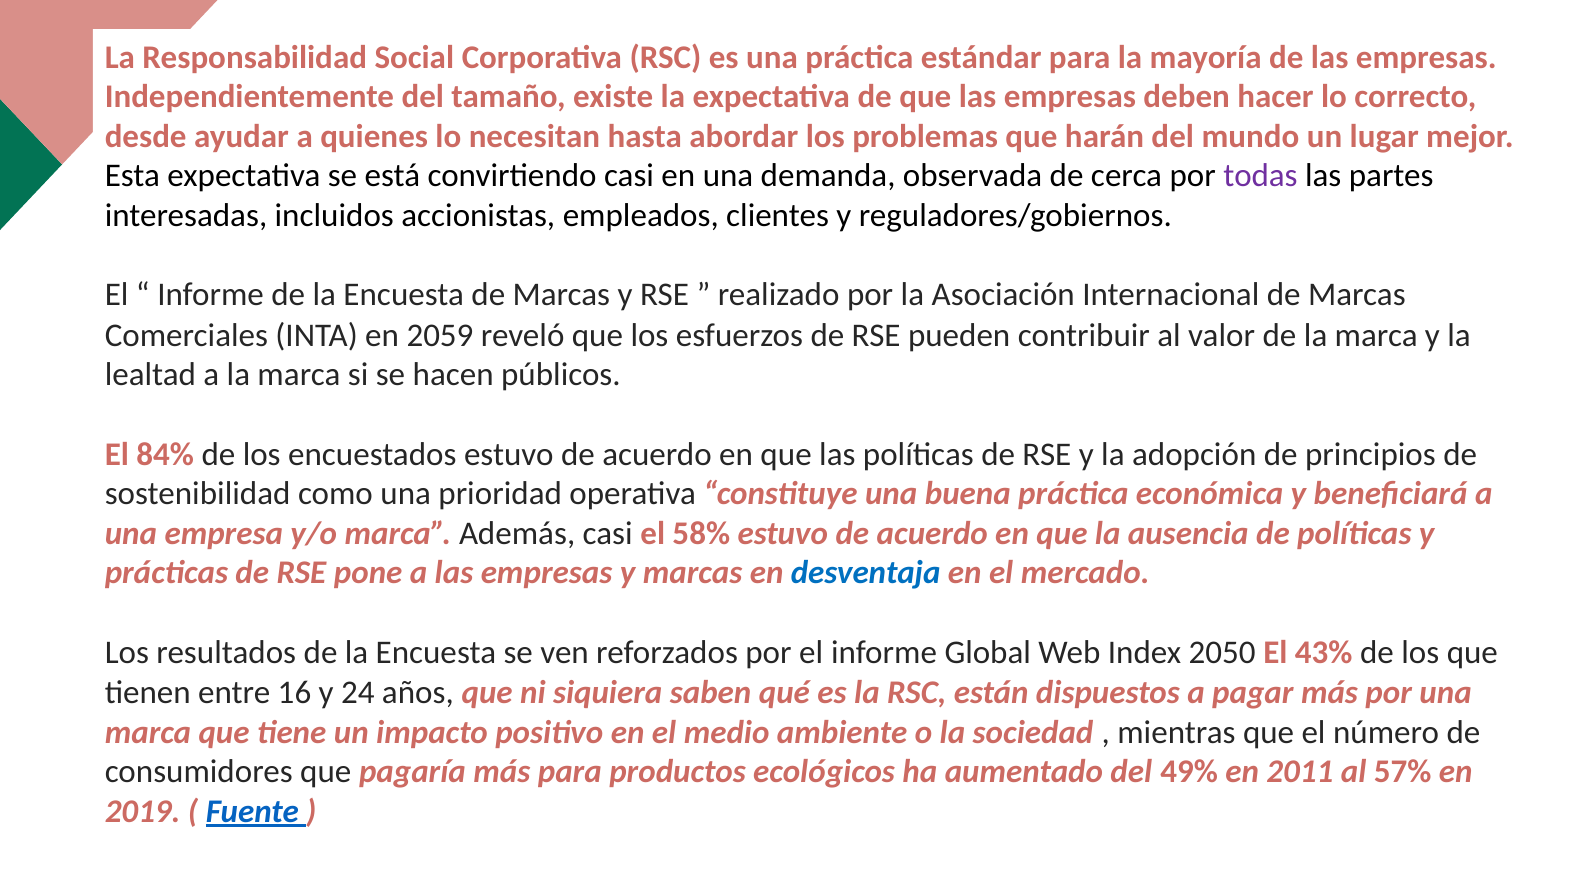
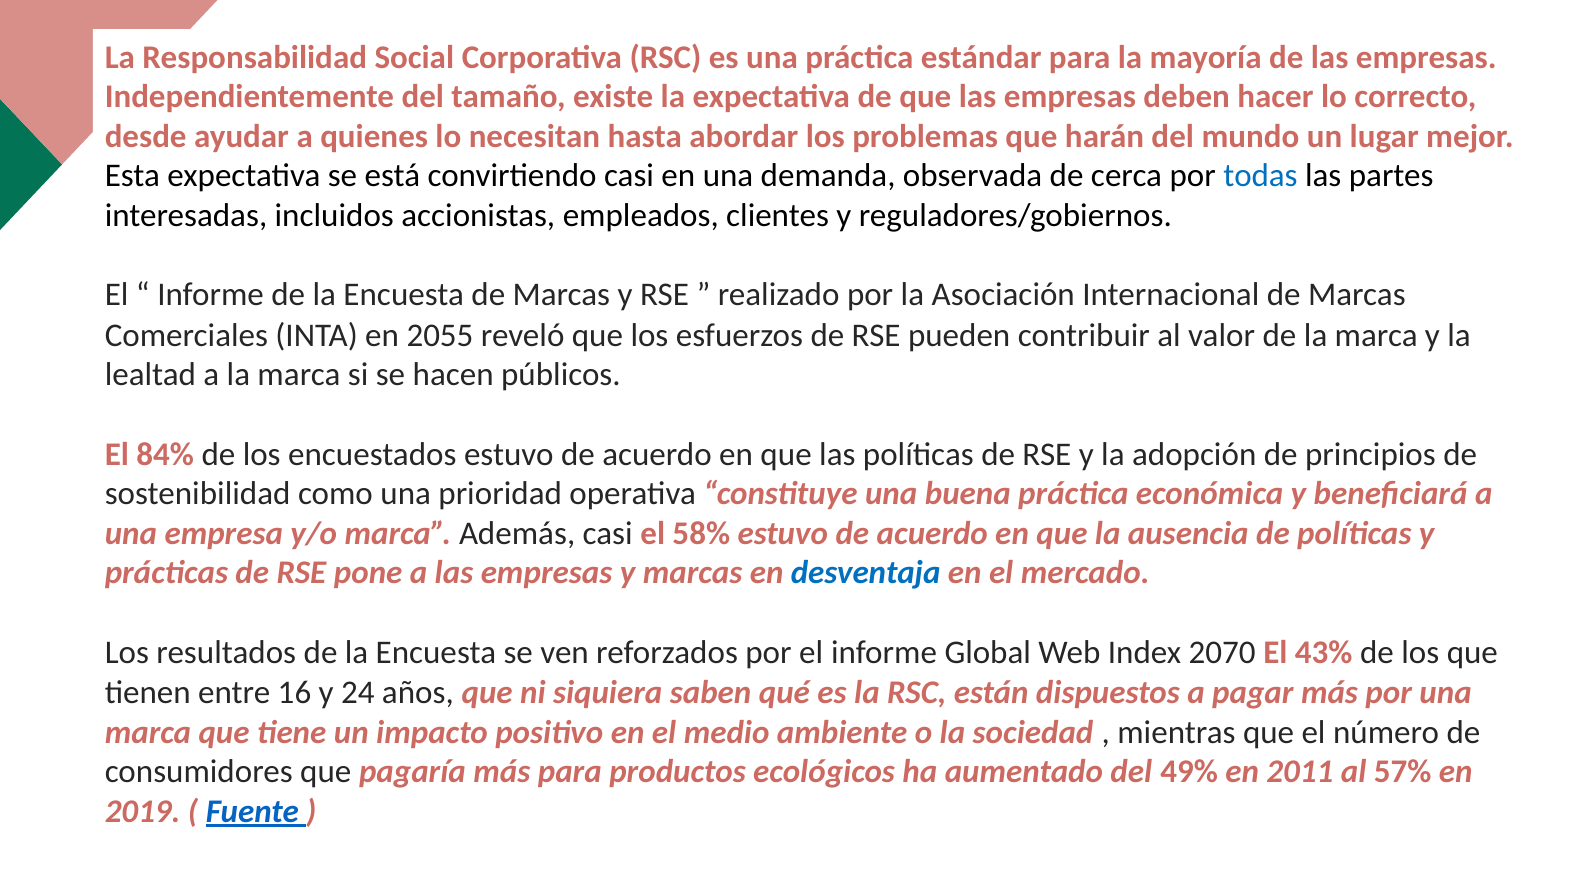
todas colour: purple -> blue (1260, 176)
2059: 2059 -> 2055 (440, 335)
2050: 2050 -> 2070 (1222, 652)
